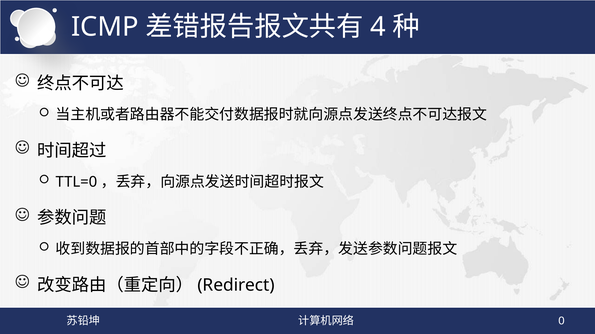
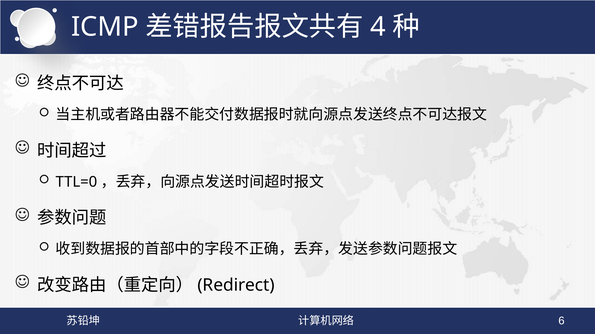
0: 0 -> 6 (562, 321)
